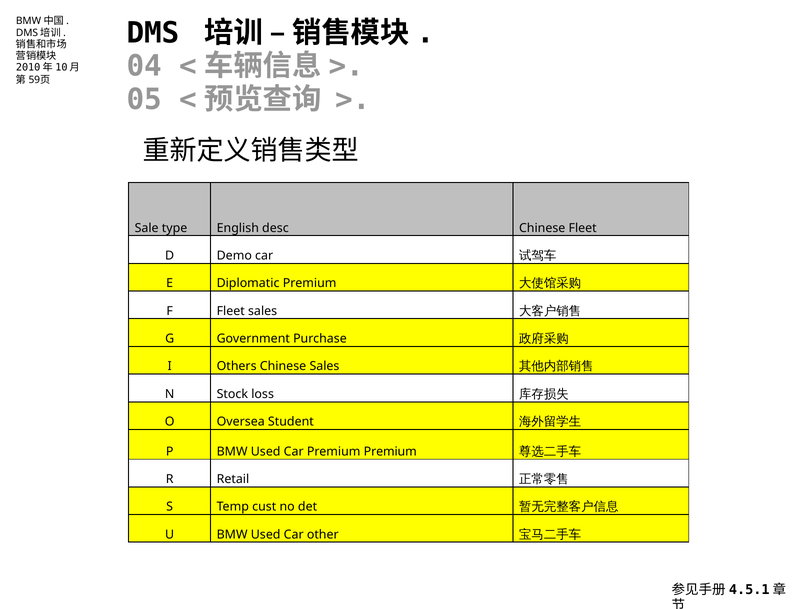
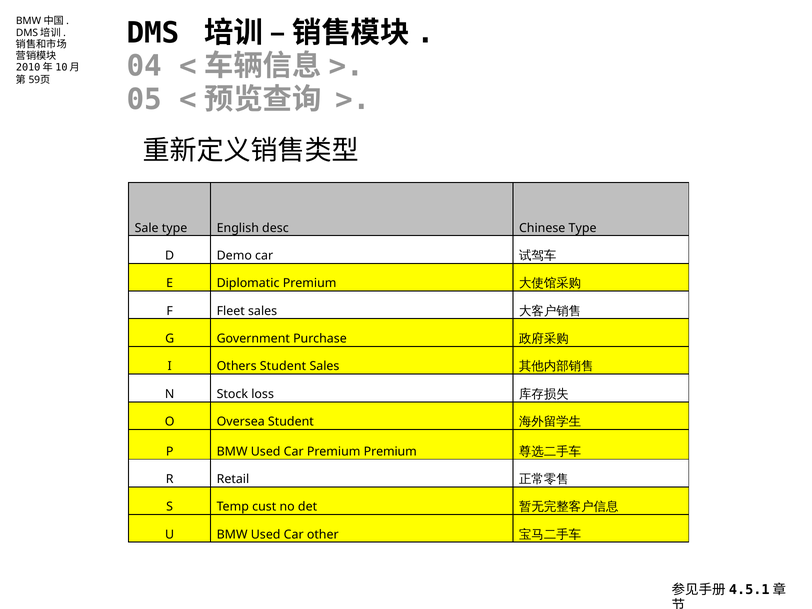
Chinese Fleet: Fleet -> Type (583, 228)
Others Chinese: Chinese -> Student (283, 366)
